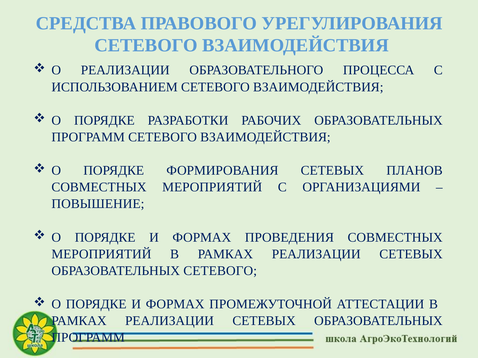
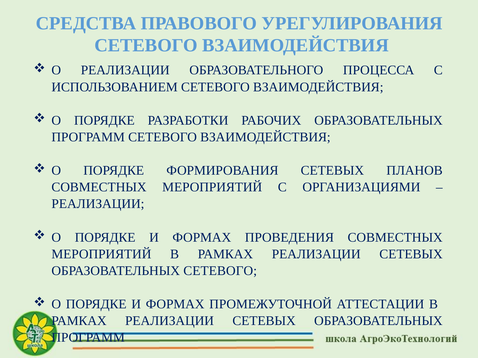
ПОВЫШЕНИЕ: ПОВЫШЕНИЕ -> РЕАЛИЗАЦИИ (98, 204)
